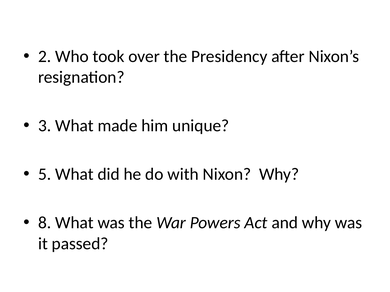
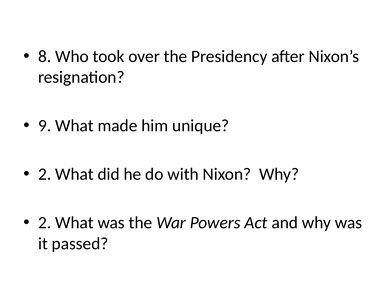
2: 2 -> 8 (45, 57)
3: 3 -> 9 (45, 126)
5: 5 -> 2 (45, 175)
8: 8 -> 2 (45, 223)
